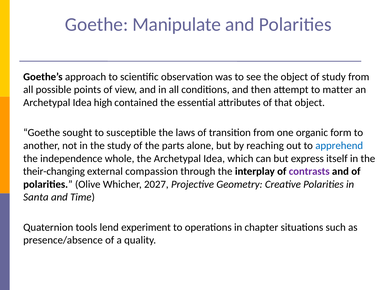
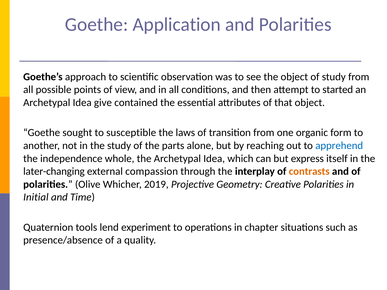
Manipulate: Manipulate -> Application (177, 25)
matter: matter -> started (338, 90)
high: high -> give (103, 103)
their-changing: their-changing -> later-changing (54, 171)
contrasts colour: purple -> orange (309, 171)
2027: 2027 -> 2019 (156, 184)
Santa: Santa -> Initial (36, 197)
